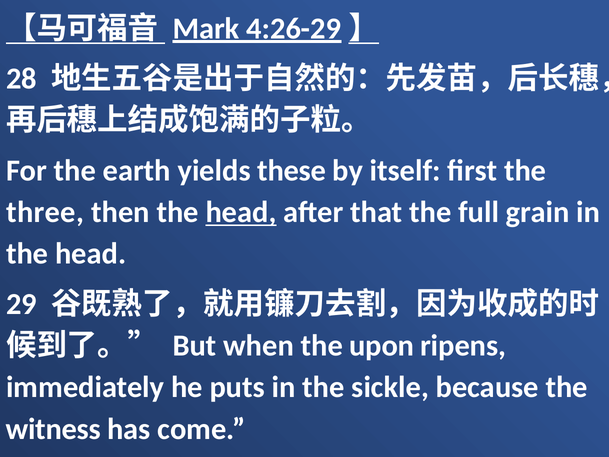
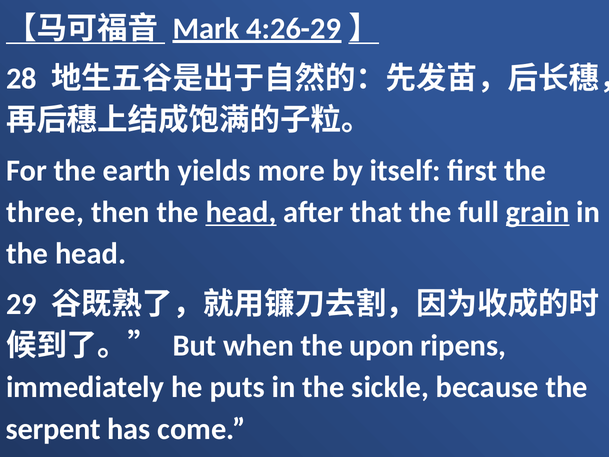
these: these -> more (291, 170)
grain underline: none -> present (538, 212)
witness: witness -> serpent (53, 429)
